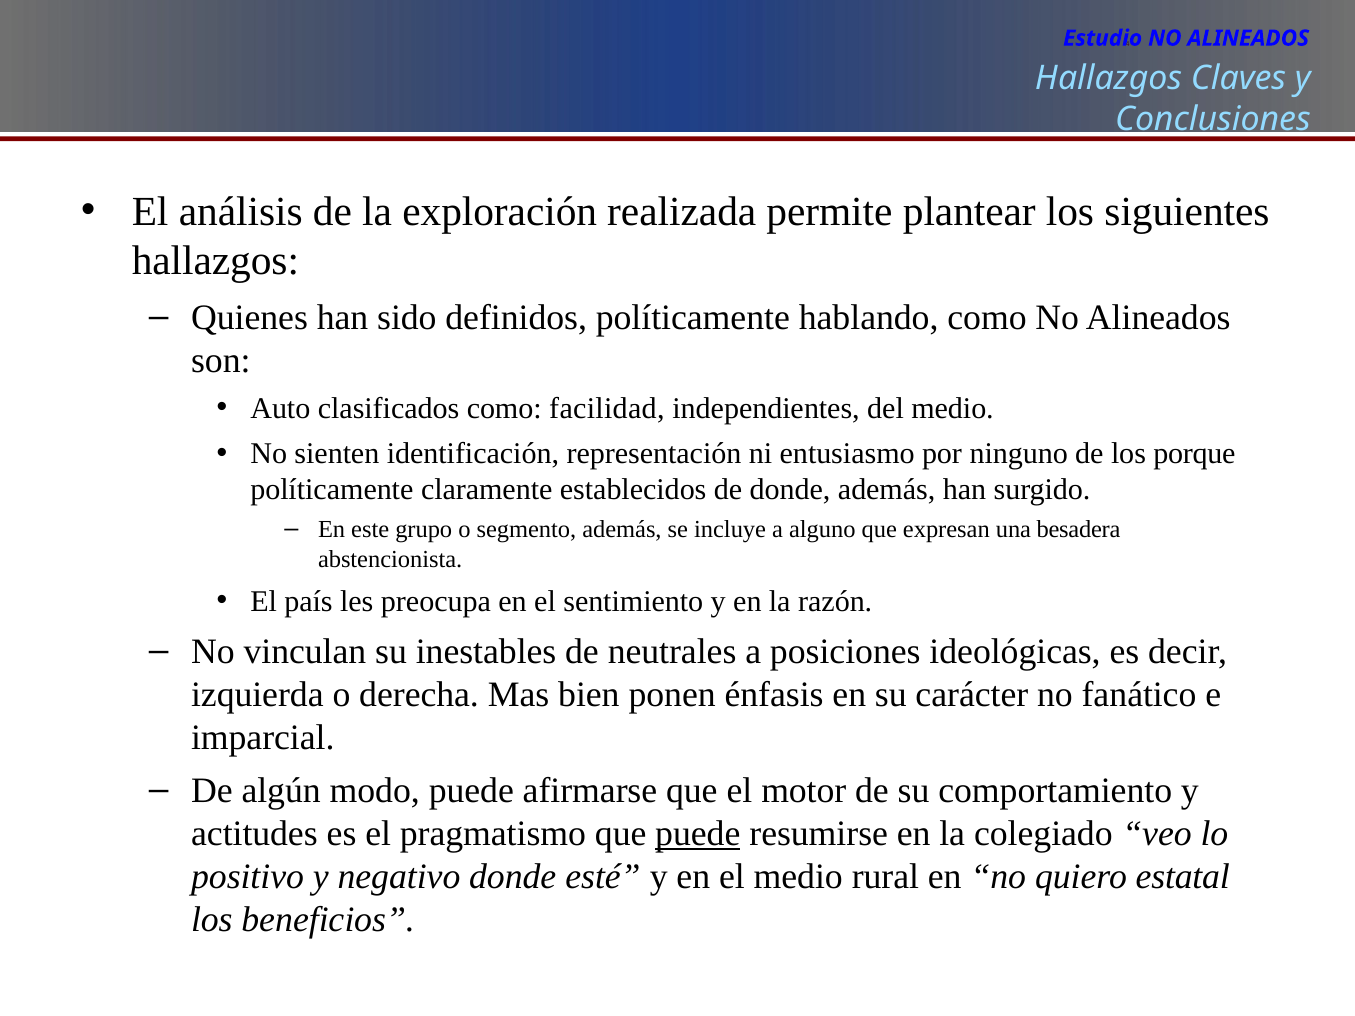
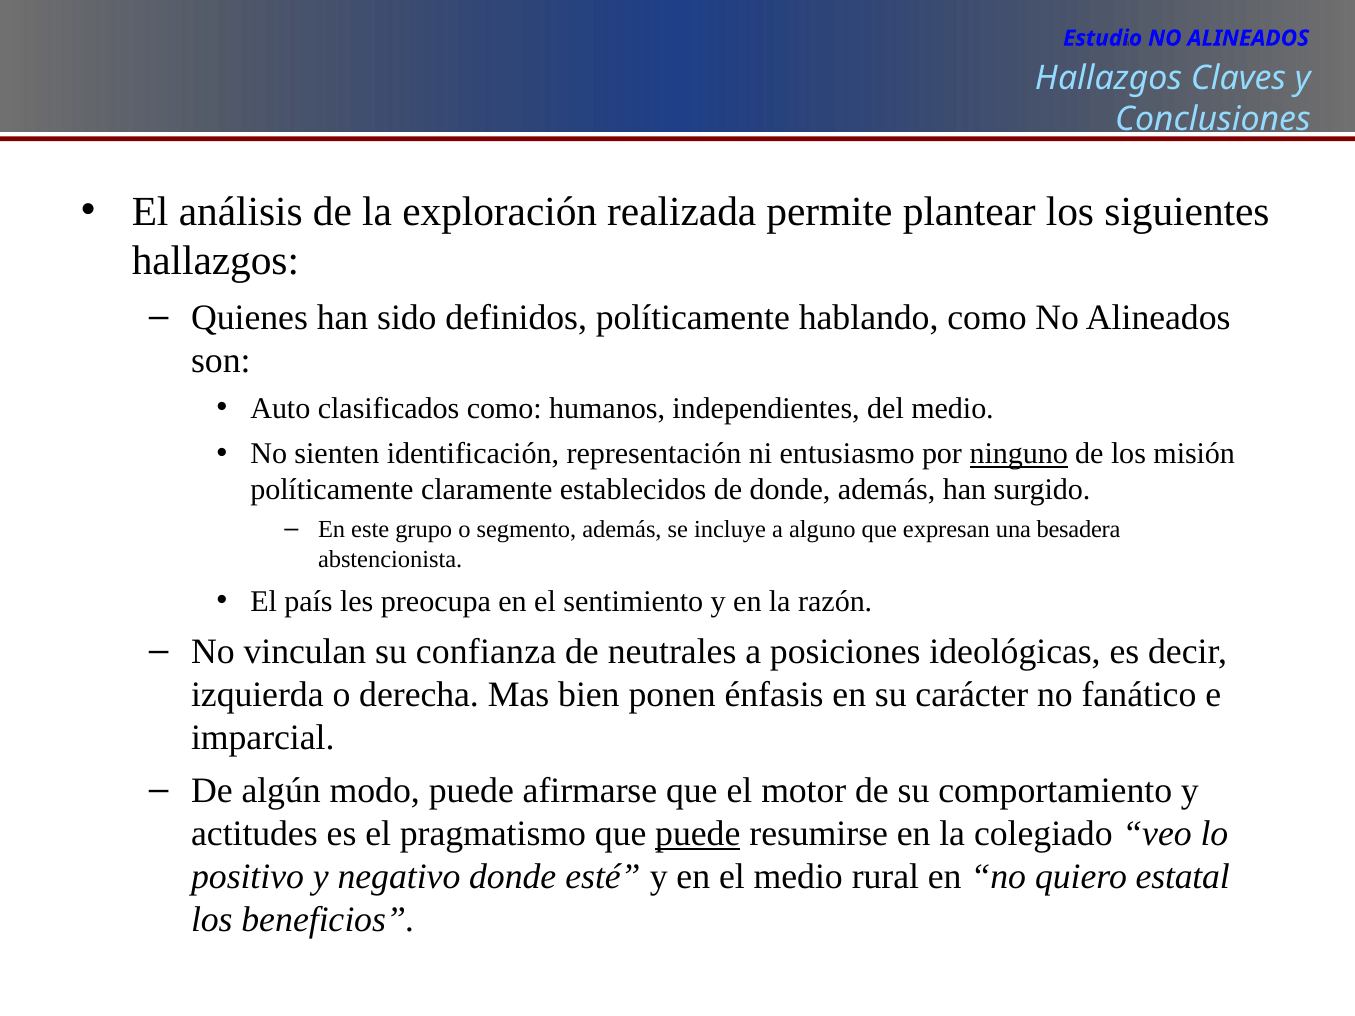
facilidad: facilidad -> humanos (607, 409)
ninguno underline: none -> present (1019, 454)
porque: porque -> misión (1194, 454)
inestables: inestables -> confianza (486, 652)
